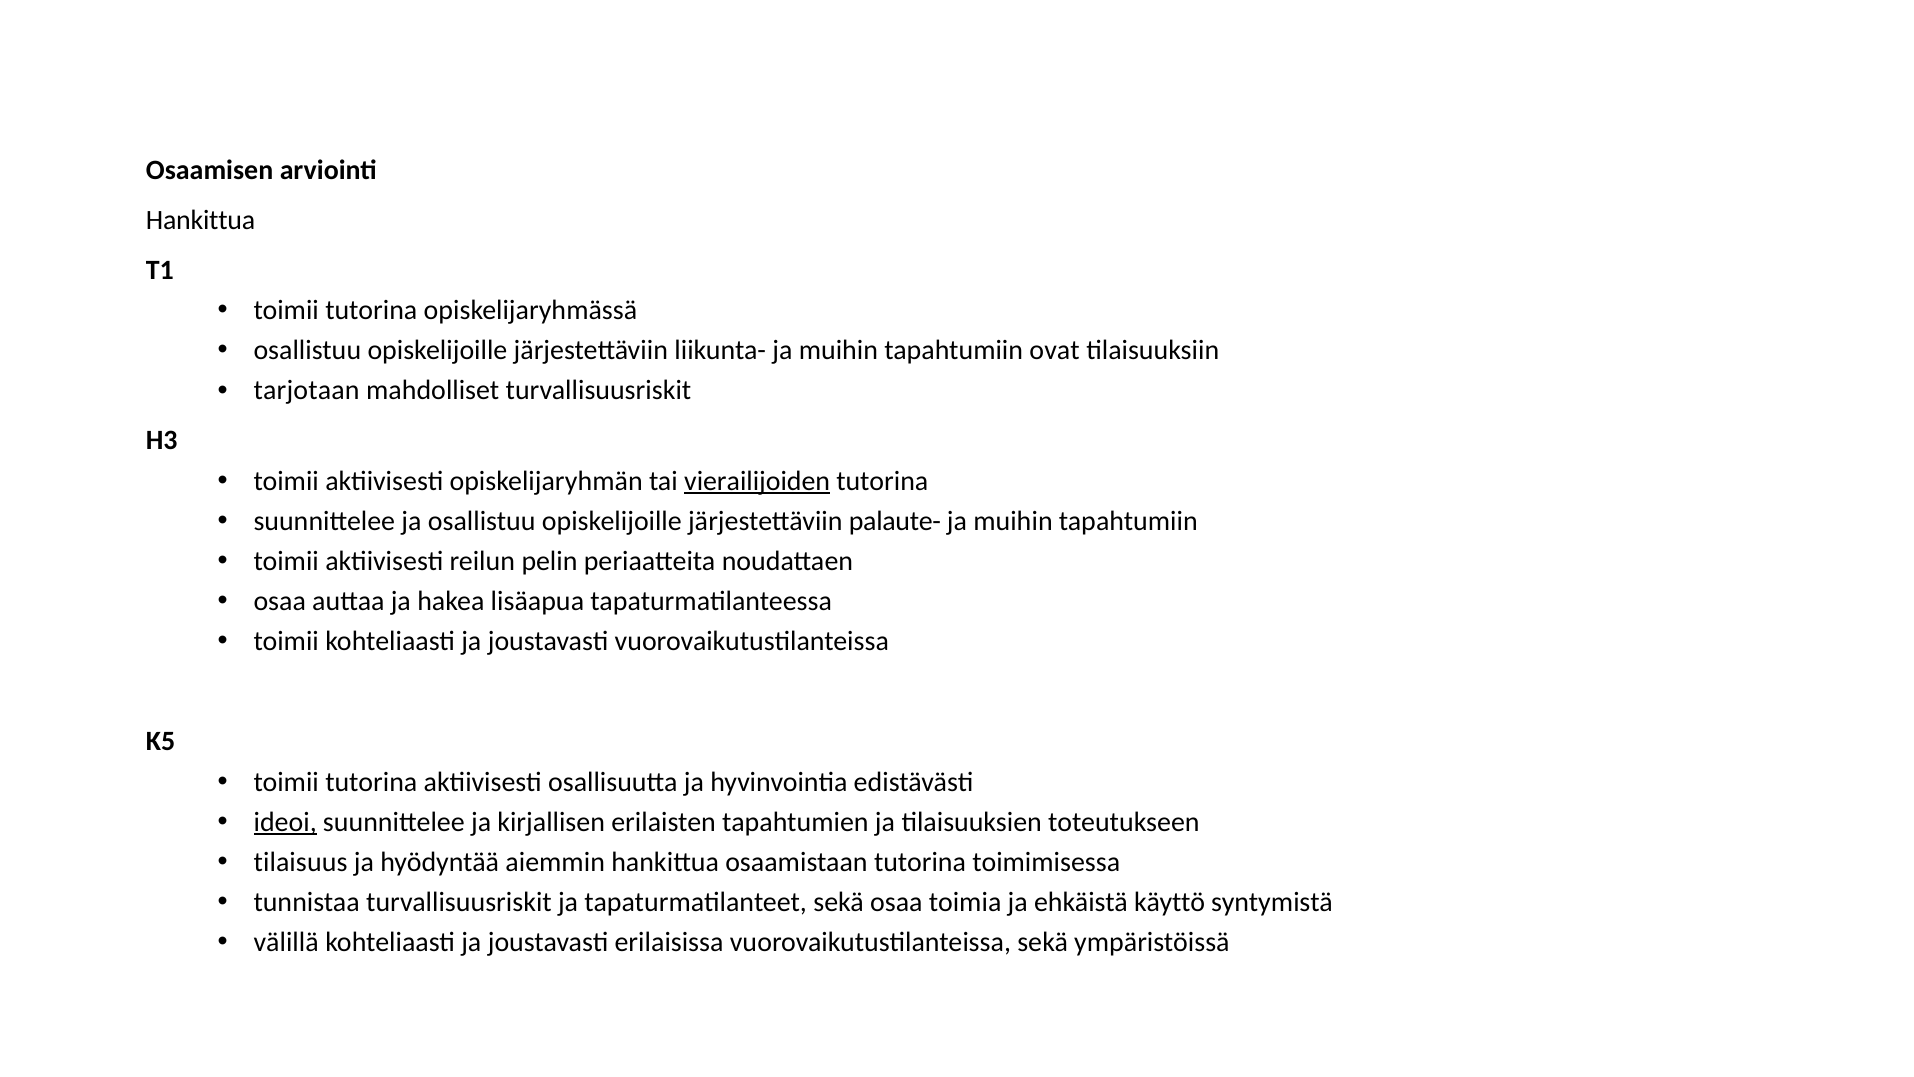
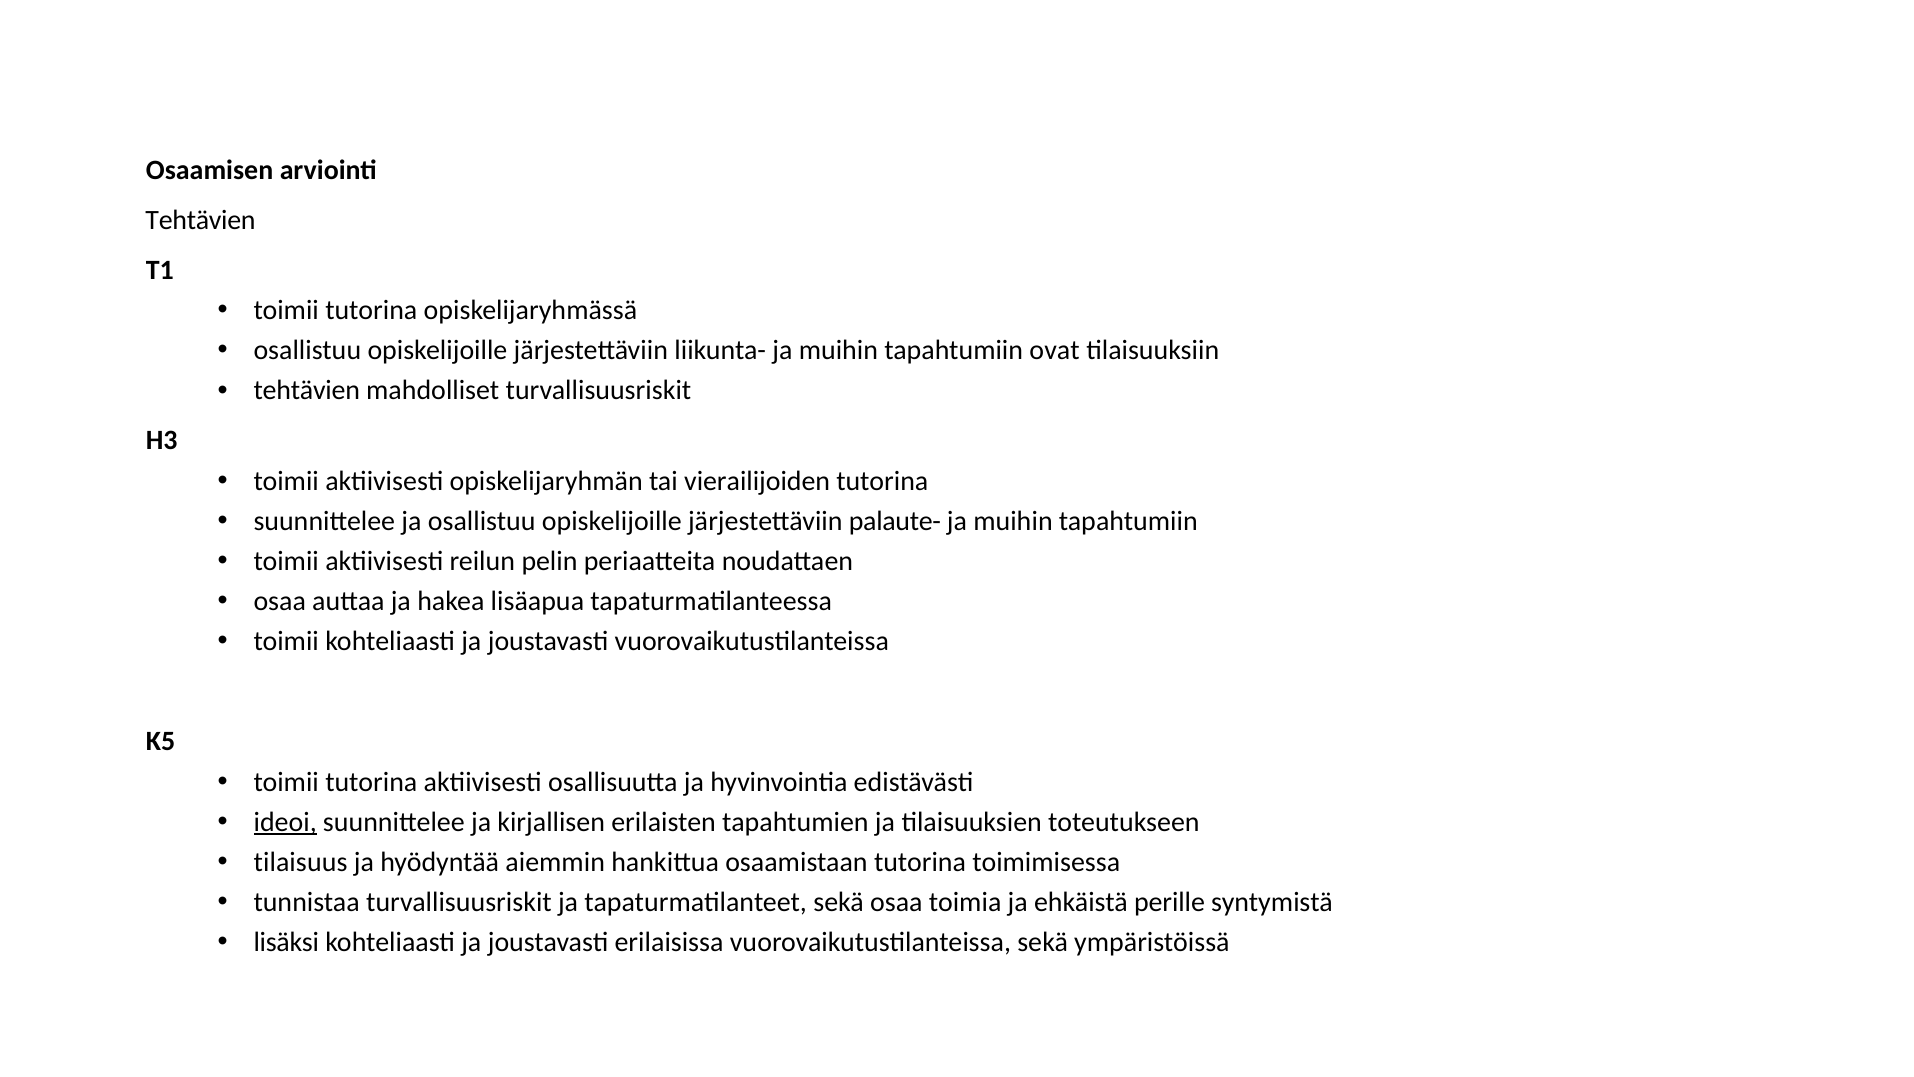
Hankittua: Hankittua -> Tehtävien (201, 220)
tarjotaan: tarjotaan -> tehtävien (307, 390)
vierailijoiden underline: present -> none (757, 481)
käyttö: käyttö -> perille (1169, 902)
välillä: välillä -> lisäksi (286, 942)
